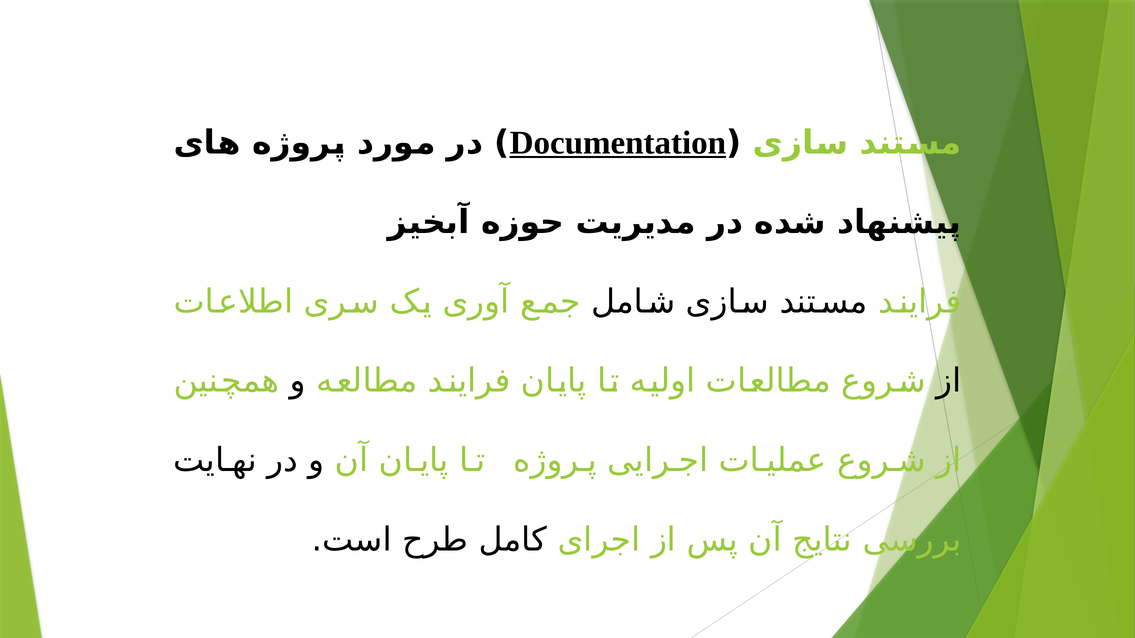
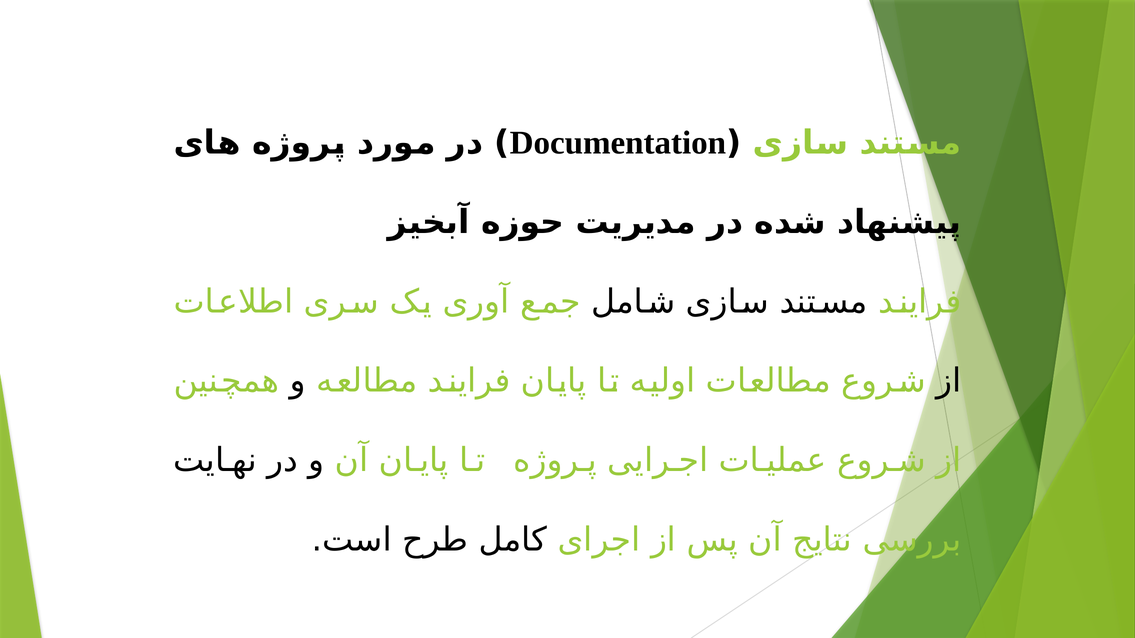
Documentation underline: present -> none (618, 143)
